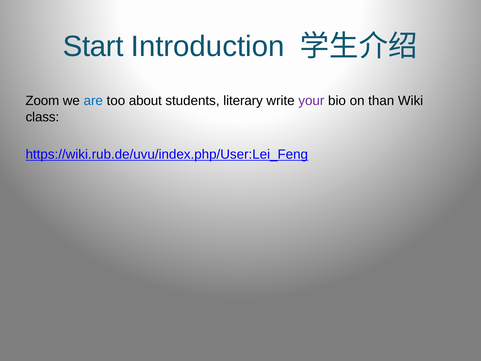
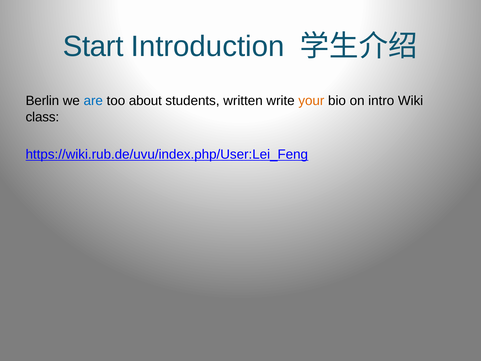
Zoom: Zoom -> Berlin (42, 101)
literary: literary -> written (243, 101)
your colour: purple -> orange (311, 101)
than: than -> intro (381, 101)
